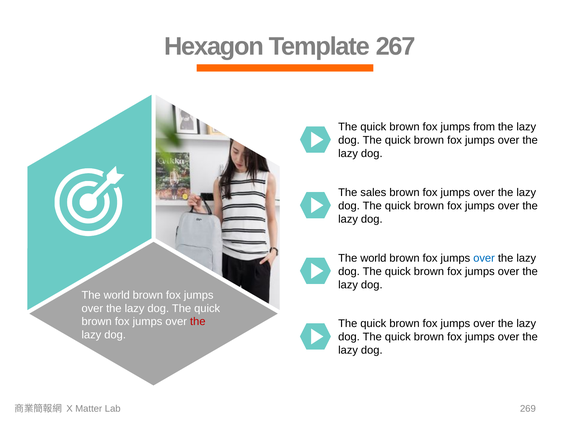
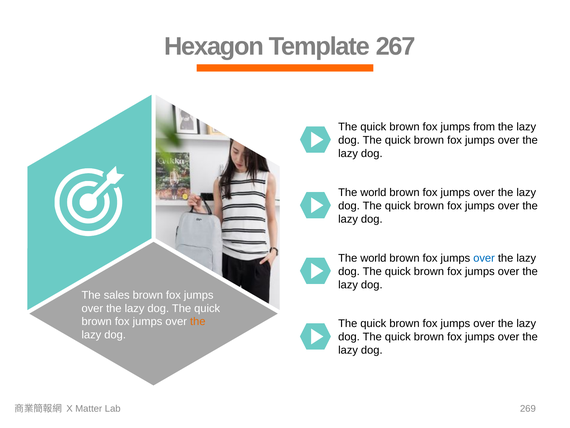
sales: sales -> world (373, 192)
world: world -> sales (117, 295)
the colour: red -> orange (198, 321)
